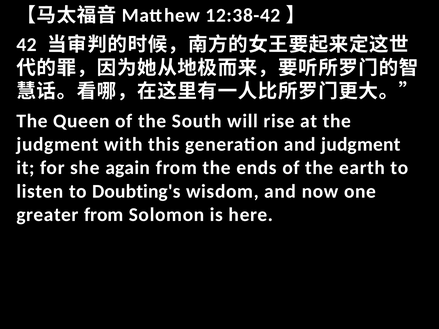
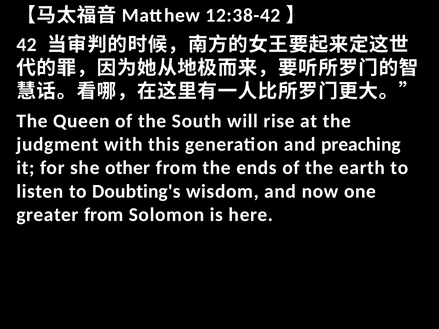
and judgment: judgment -> preaching (361, 145)
again: again -> other (128, 168)
